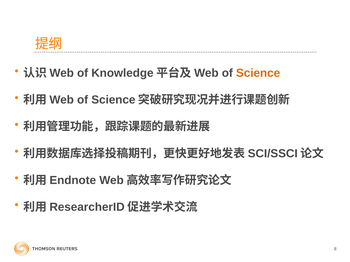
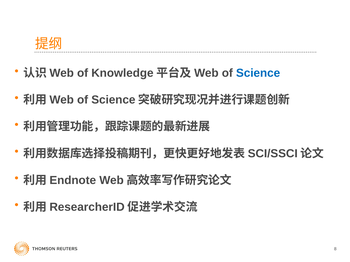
Science colour: orange -> blue (258, 73)
